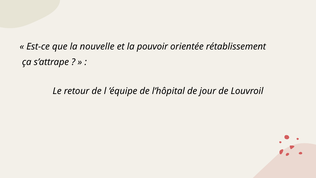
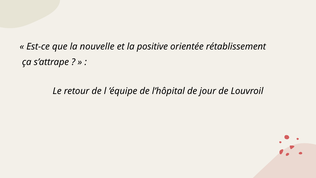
pouvoir: pouvoir -> positive (152, 47)
